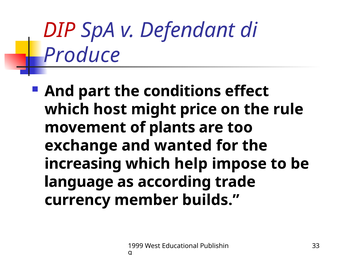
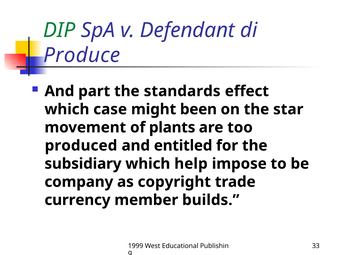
DIP colour: red -> green (59, 30)
conditions: conditions -> standards (182, 91)
host: host -> case (110, 109)
price: price -> been (198, 109)
rule: rule -> star (288, 109)
exchange: exchange -> produced (81, 146)
wanted: wanted -> entitled (183, 146)
increasing: increasing -> subsidiary (83, 164)
language: language -> company (79, 182)
according: according -> copyright (174, 182)
